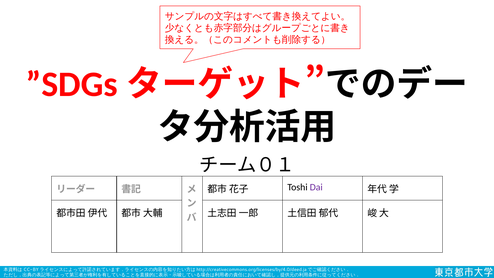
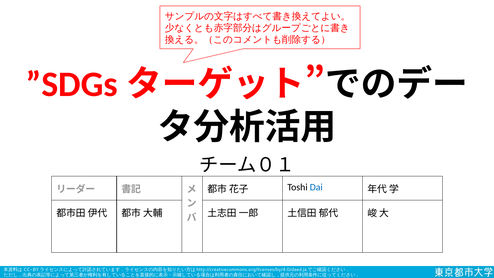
Dai colour: purple -> blue (316, 187)
